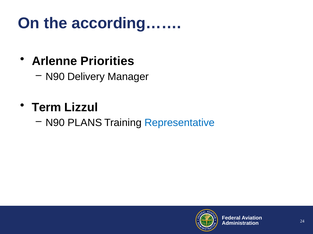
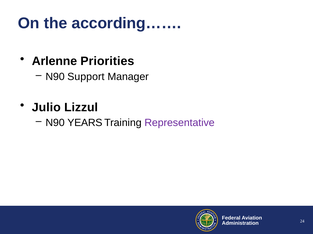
Delivery: Delivery -> Support (86, 77)
Term: Term -> Julio (46, 108)
PLANS: PLANS -> YEARS (85, 123)
Representative colour: blue -> purple (180, 123)
